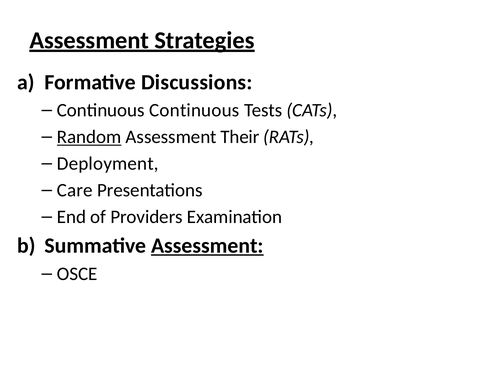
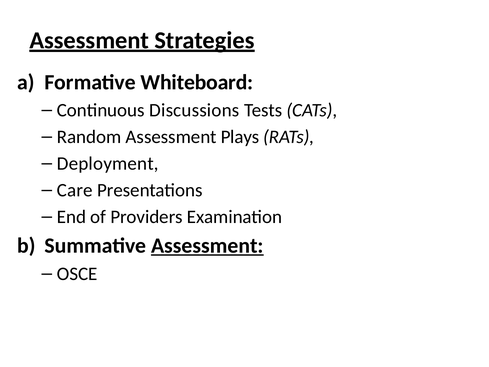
Discussions: Discussions -> Whiteboard (197, 82)
Continuous Continuous: Continuous -> Discussions (194, 110)
Random underline: present -> none (89, 137)
Their: Their -> Plays (240, 137)
